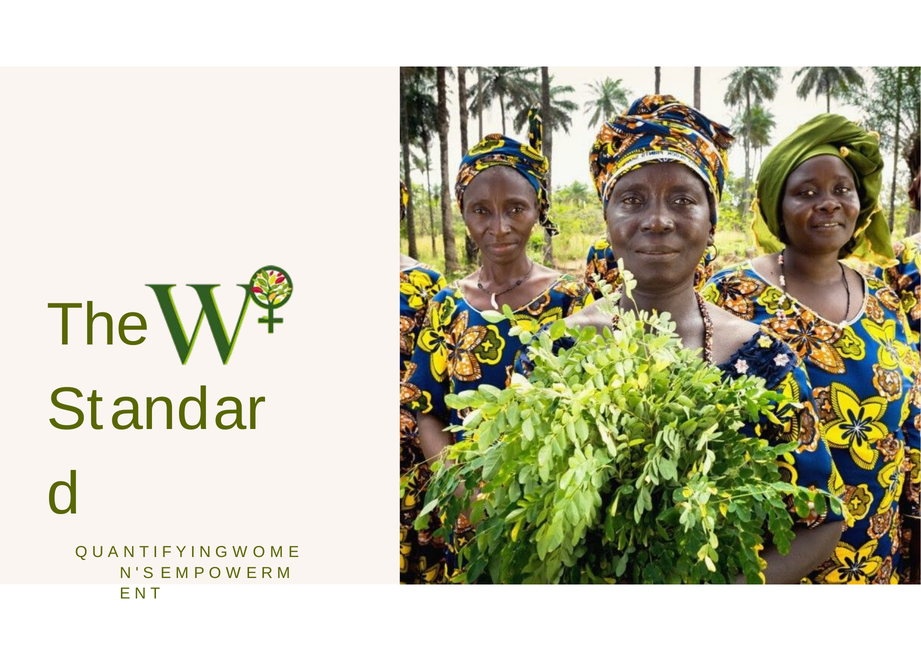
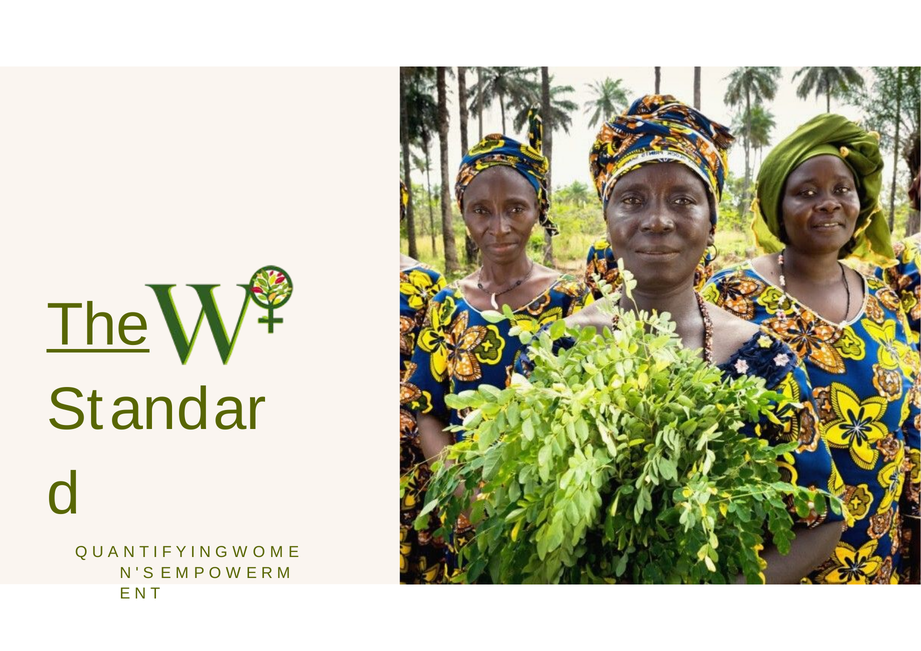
The underline: none -> present (98, 325)
